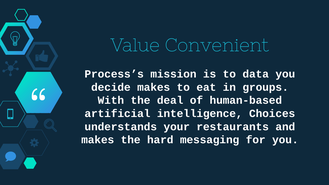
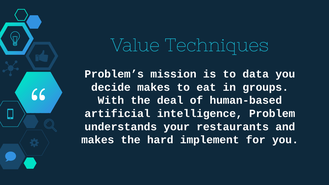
Convenient: Convenient -> Techniques (217, 45)
Process’s: Process’s -> Problem’s (114, 74)
Choices: Choices -> Problem (272, 114)
messaging: messaging -> implement (210, 140)
